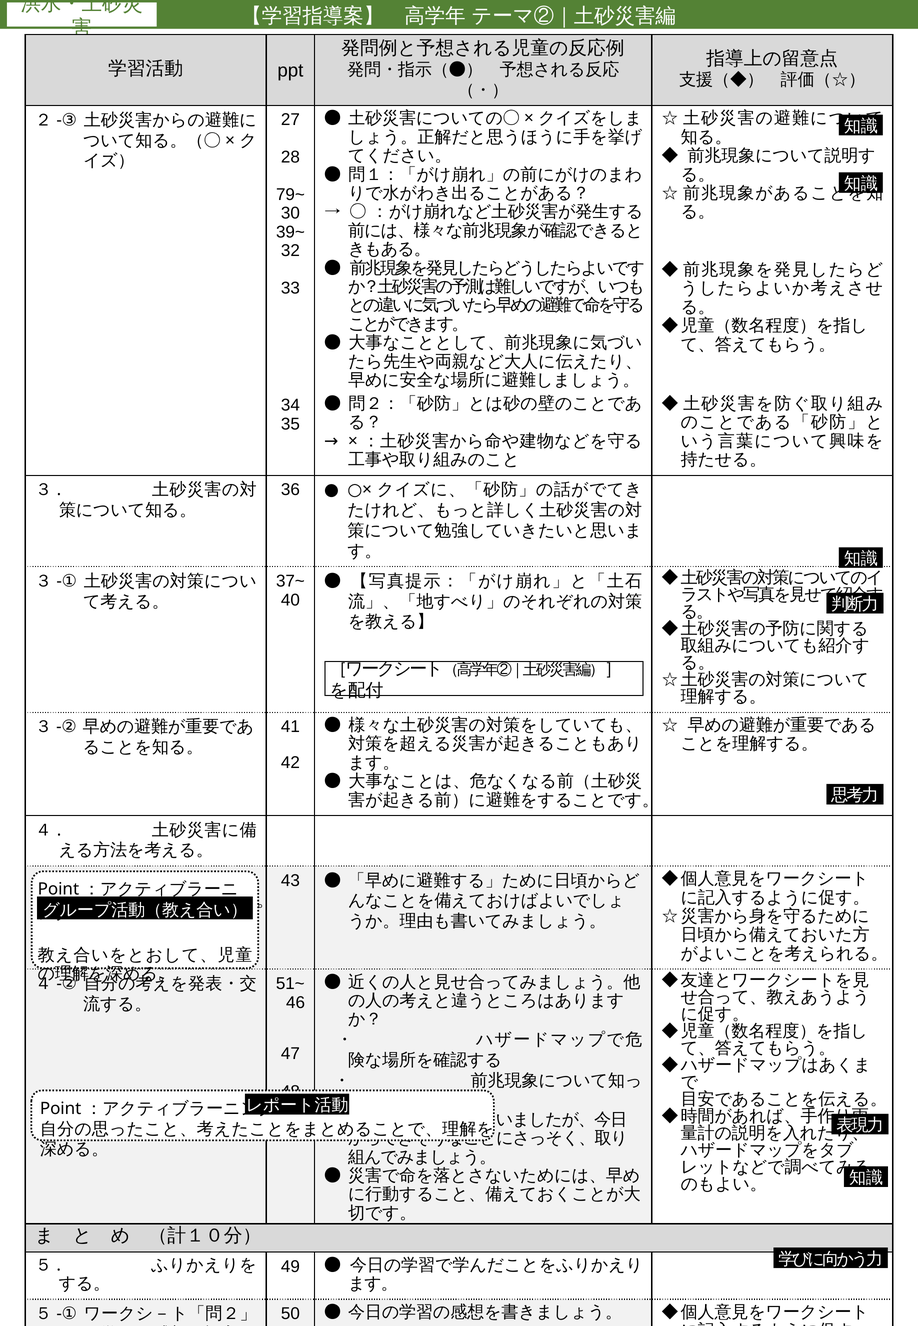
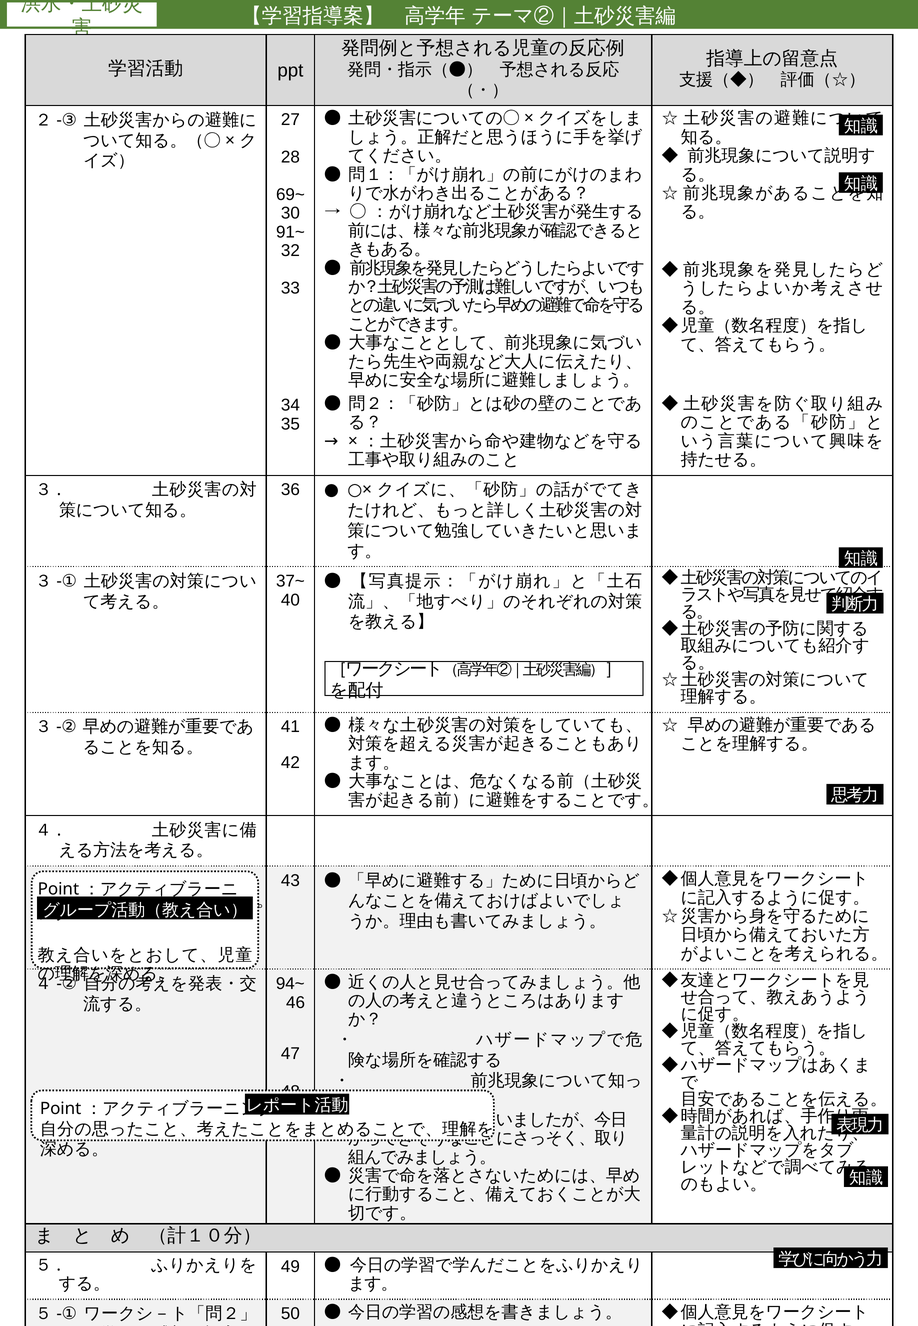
79~: 79~ -> 69~ (290, 195)
39~: 39~ -> 91~ (290, 232)
51~: 51~ -> 94~ (290, 984)
